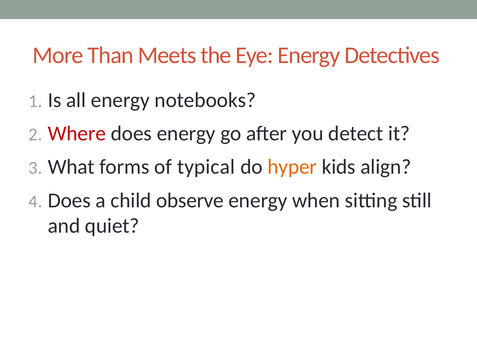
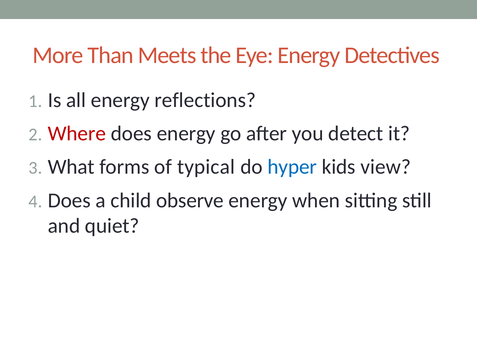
notebooks: notebooks -> reflections (205, 100)
hyper colour: orange -> blue (292, 167)
align: align -> view (386, 167)
